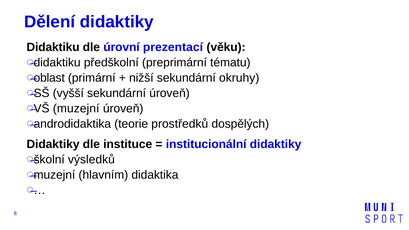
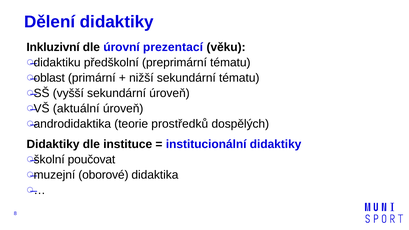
Didaktiku: Didaktiku -> Inkluzivní (53, 47)
sekundární okruhy: okruhy -> tématu (239, 78)
VŠ muzejní: muzejní -> aktuální (76, 108)
výsledků: výsledků -> poučovat (92, 160)
hlavním: hlavním -> oborové (103, 175)
